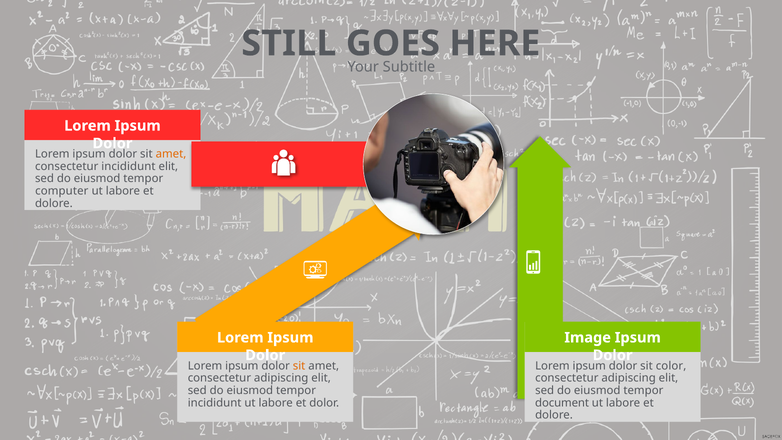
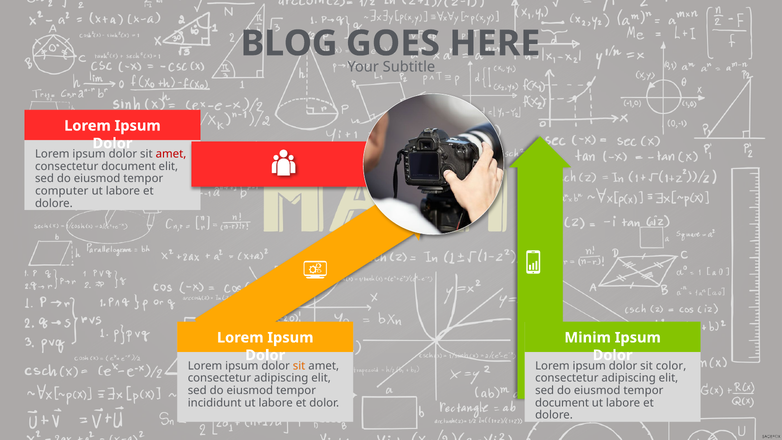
STILL: STILL -> BLOG (289, 43)
amet colour: orange -> red (171, 154)
consectetur incididunt: incididunt -> document (128, 166)
Image: Image -> Minim (588, 338)
